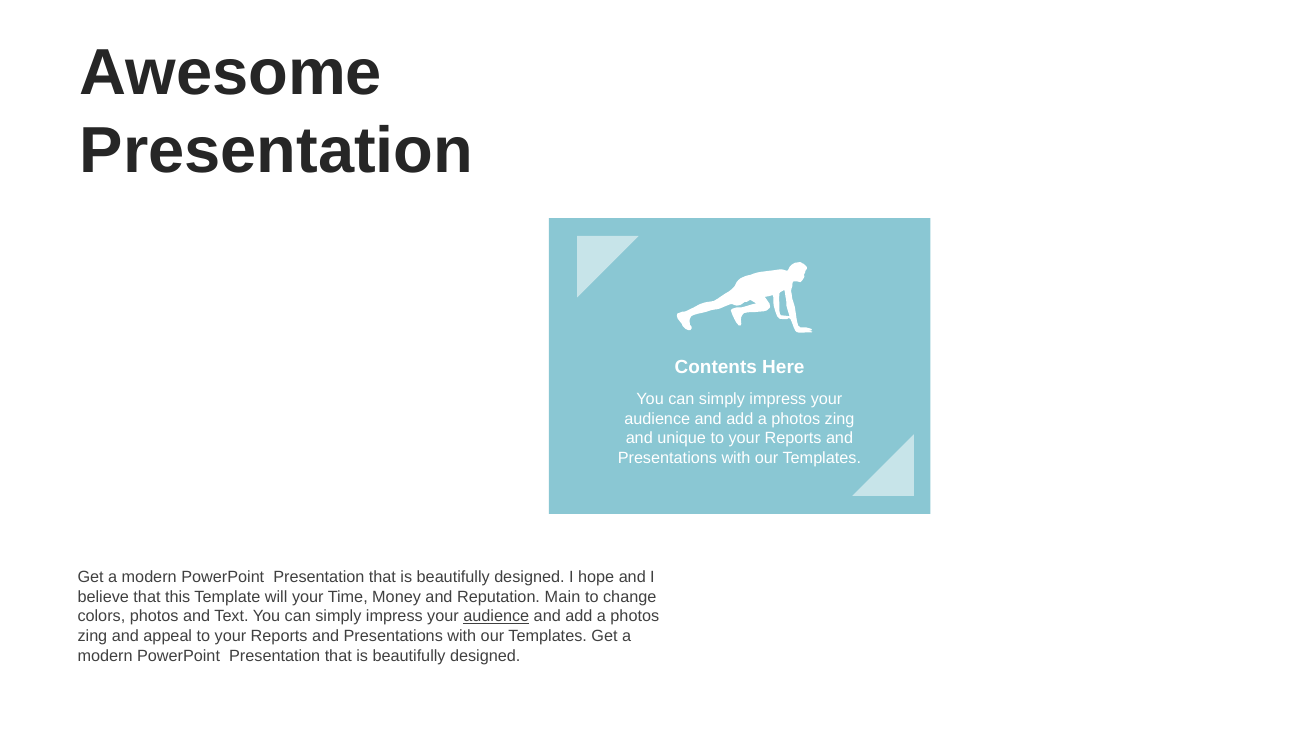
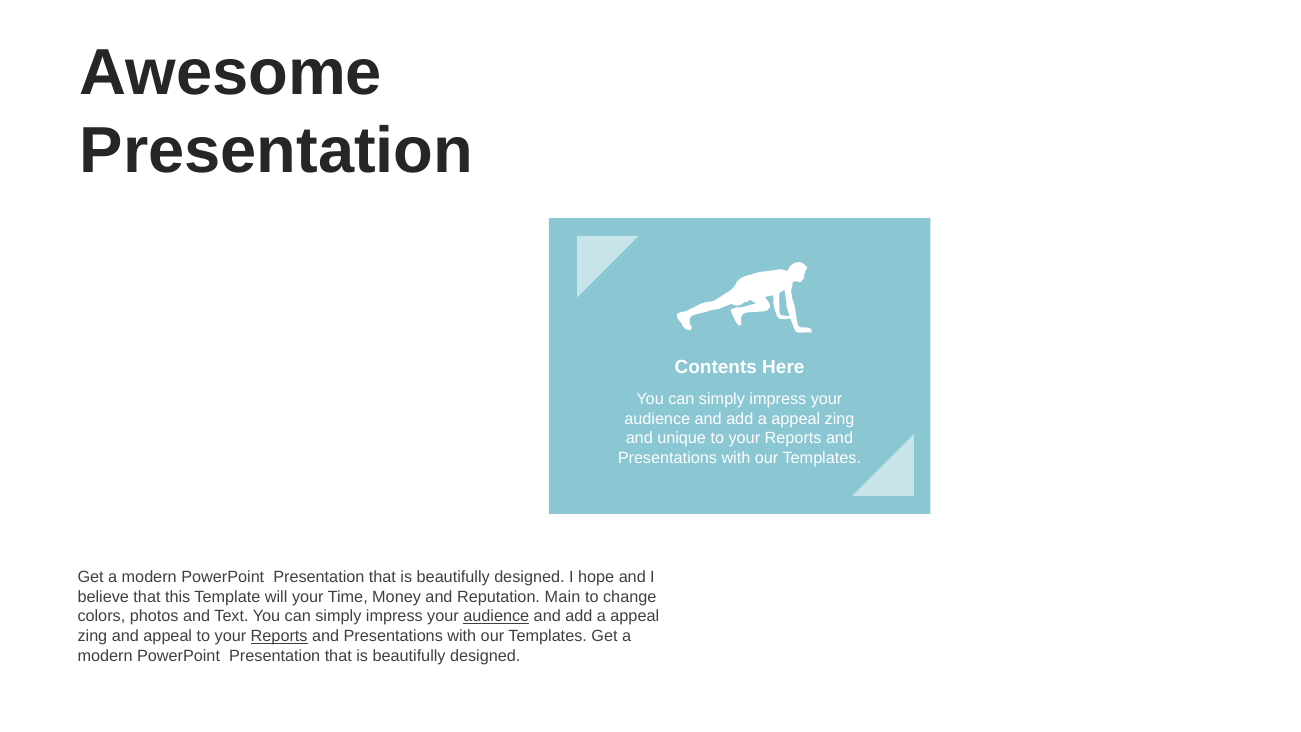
photos: photos -> appeal (796, 419)
photos: photos -> appeal (635, 616)
Reports underline: none -> present (279, 636)
